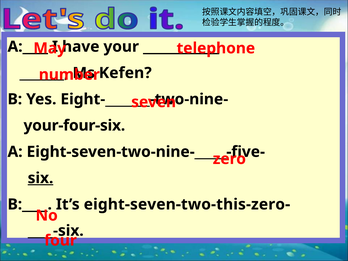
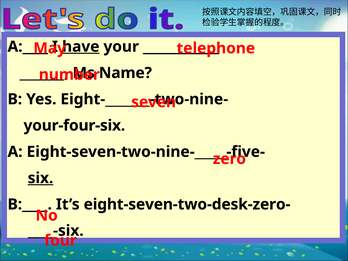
have underline: none -> present (81, 47)
Kefen: Kefen -> Name (125, 73)
eight-seven-two-this-zero-: eight-seven-two-this-zero- -> eight-seven-two-desk-zero- (187, 204)
